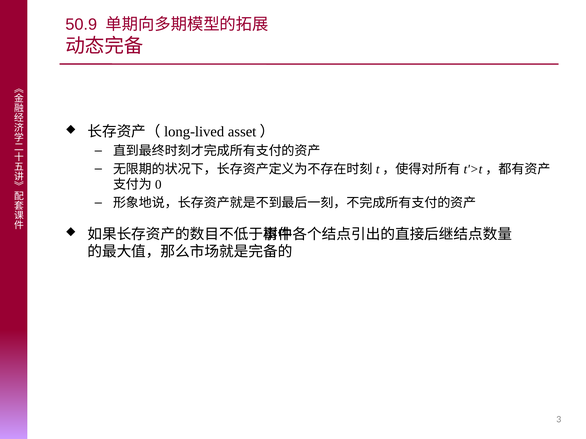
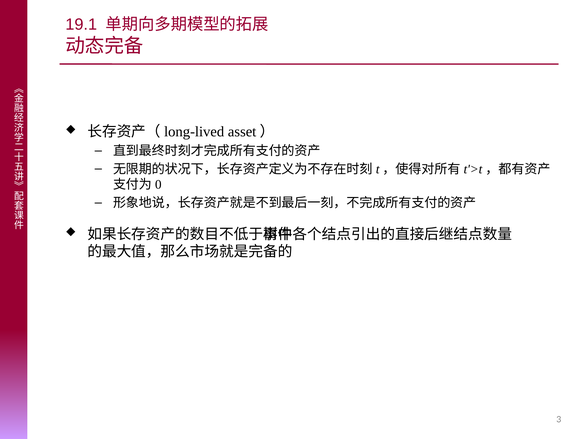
50.9: 50.9 -> 19.1 (81, 25)
